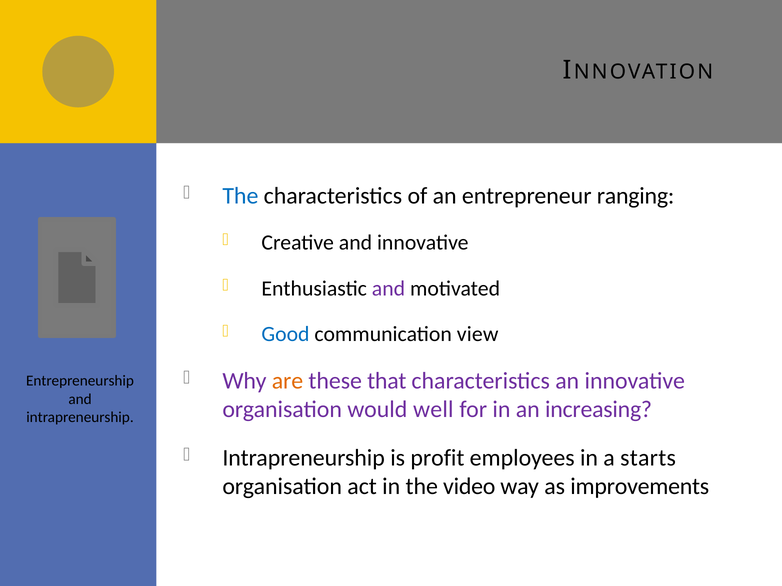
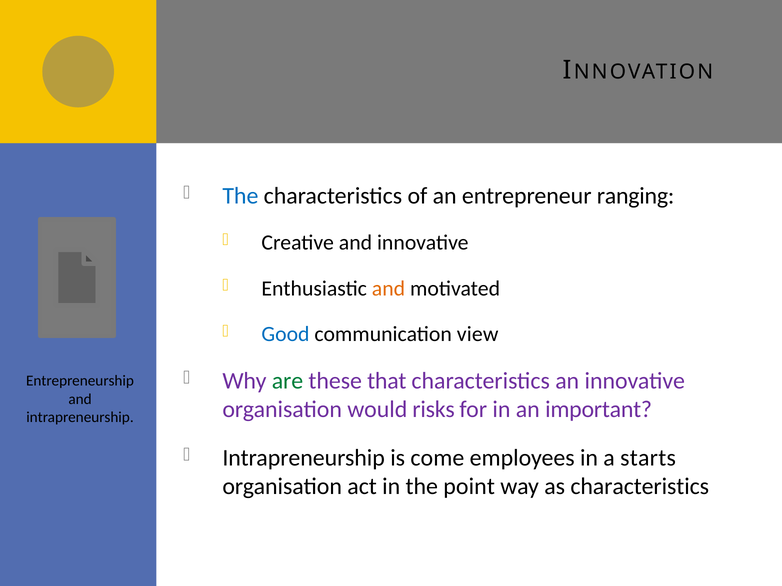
and colour: purple -> orange (388, 289)
are colour: orange -> green (287, 381)
well: well -> risks (434, 410)
increasing: increasing -> important (599, 410)
profit: profit -> come (437, 458)
video: video -> point (469, 487)
as improvements: improvements -> characteristics (640, 487)
